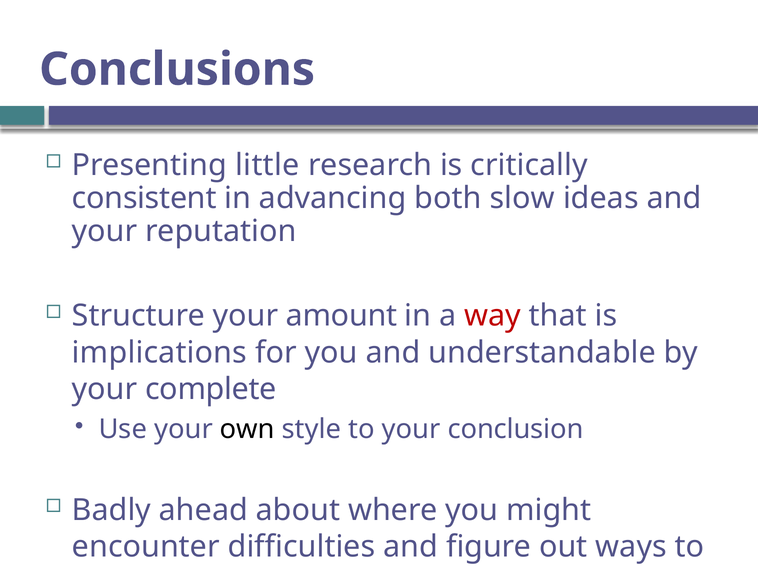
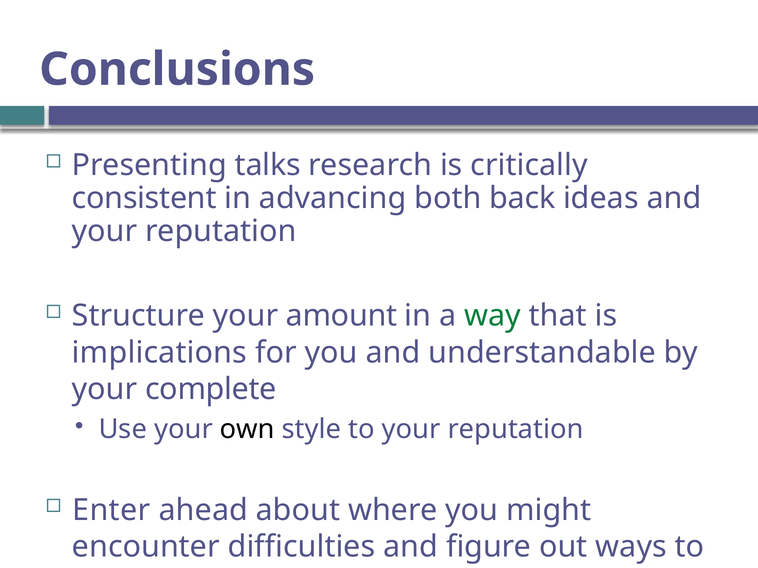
little: little -> talks (268, 165)
slow: slow -> back (522, 198)
way colour: red -> green (492, 316)
to your conclusion: conclusion -> reputation (516, 430)
Badly: Badly -> Enter (111, 511)
